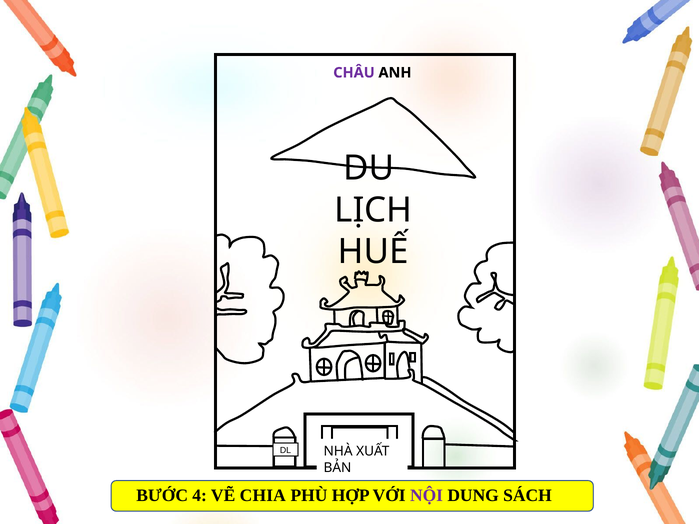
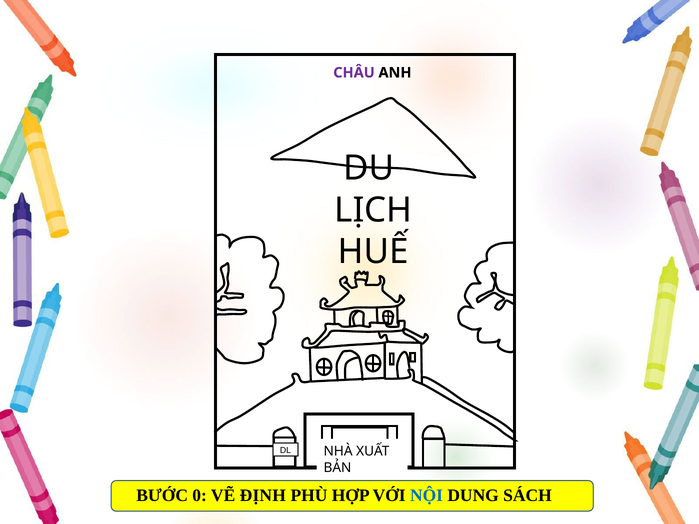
4: 4 -> 0 (200, 496)
CHIA: CHIA -> ĐỊNH (263, 496)
NỘI colour: purple -> blue (427, 496)
